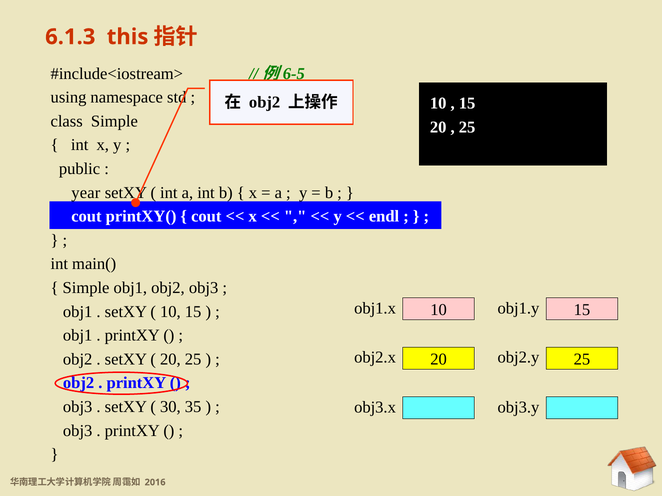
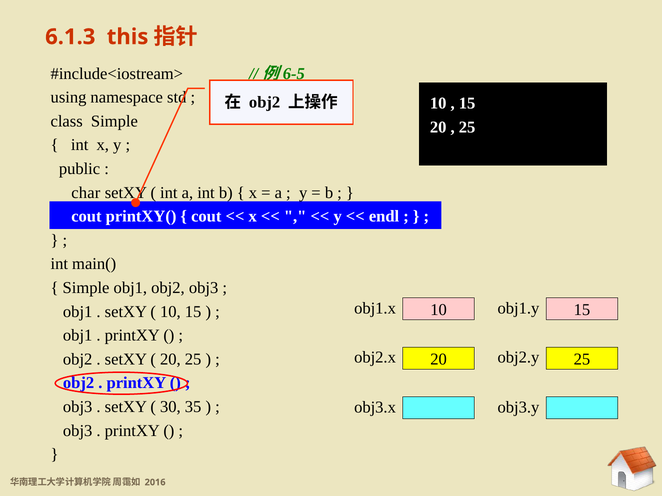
year: year -> char (86, 193)
